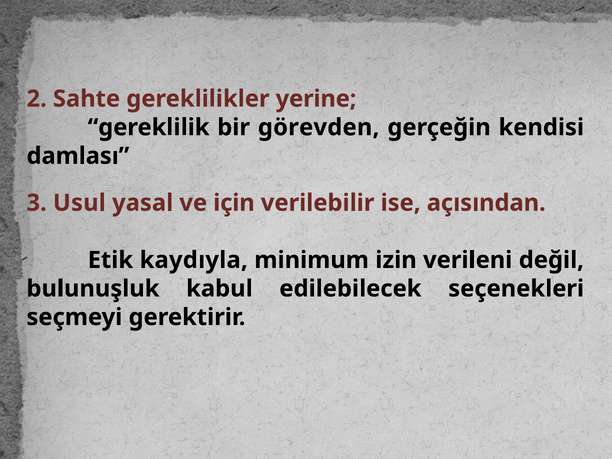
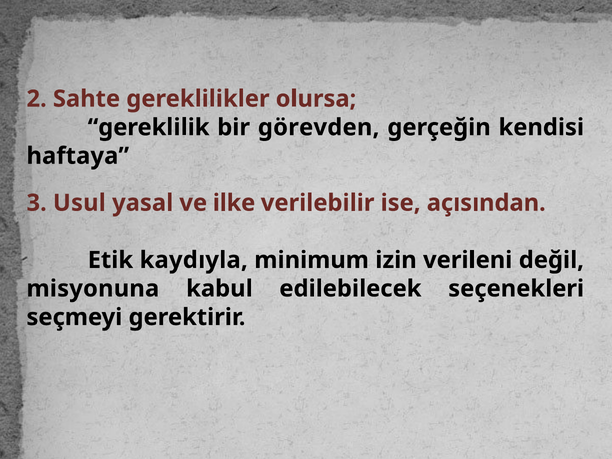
yerine: yerine -> olursa (316, 99)
damlası: damlası -> haftaya (78, 156)
için: için -> ilke (234, 203)
bulunuşluk: bulunuşluk -> misyonuna (93, 289)
